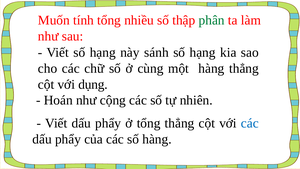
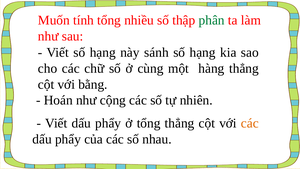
dụng: dụng -> bằng (93, 84)
các colour: blue -> orange (250, 123)
số hàng: hàng -> nhau (157, 139)
